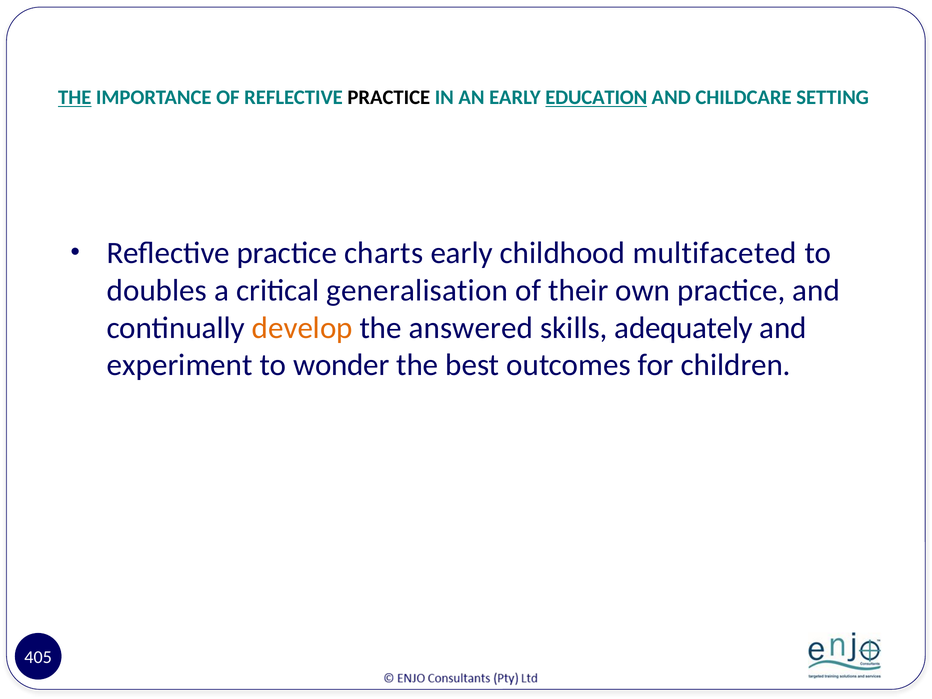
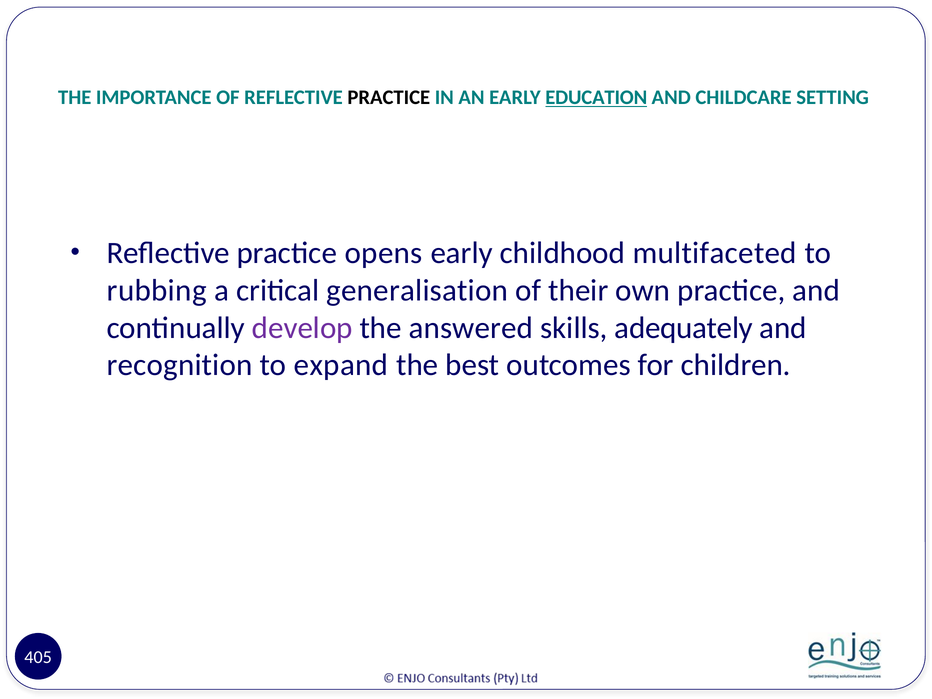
THE underline: present -> none (75, 97)
charts: charts -> opens (384, 253)
doubles: doubles -> rubbing (157, 291)
develop colour: orange -> purple (302, 328)
experiment: experiment -> recognition (180, 365)
wonder: wonder -> expand (341, 365)
